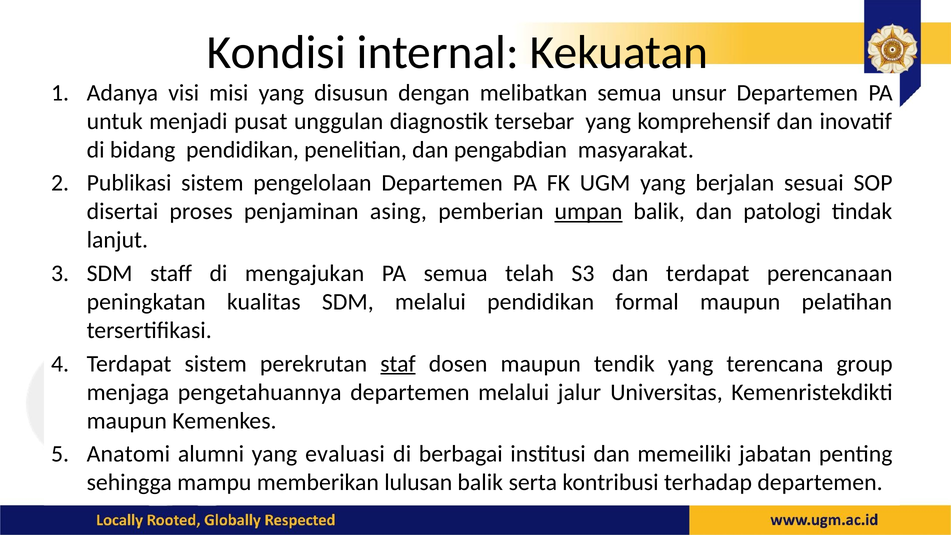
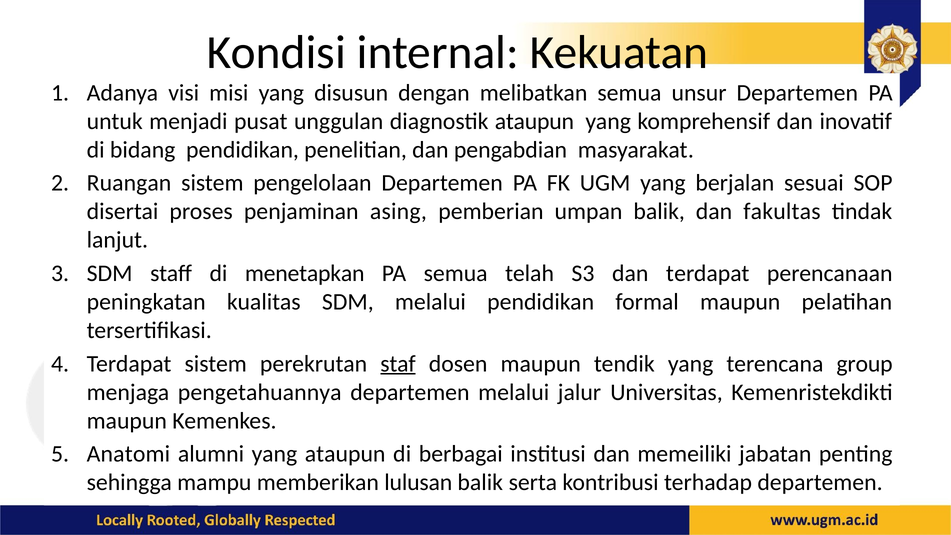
diagnostik tersebar: tersebar -> ataupun (534, 121)
Publikasi: Publikasi -> Ruangan (129, 183)
umpan underline: present -> none (588, 212)
patologi: patologi -> fakultas (782, 212)
mengajukan: mengajukan -> menetapkan (305, 273)
yang evaluasi: evaluasi -> ataupun (345, 454)
